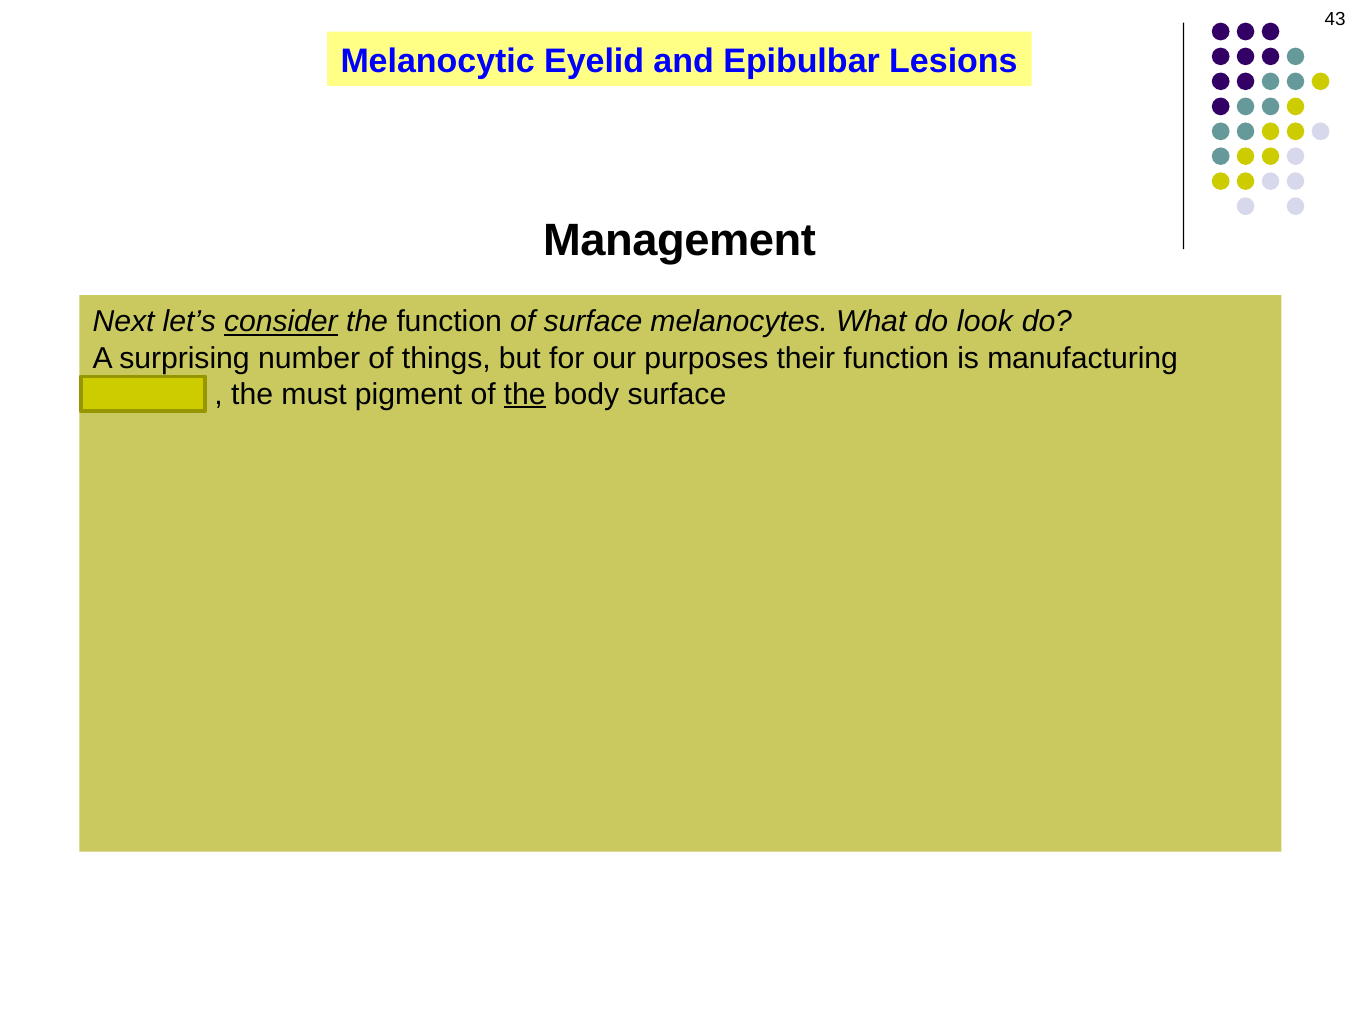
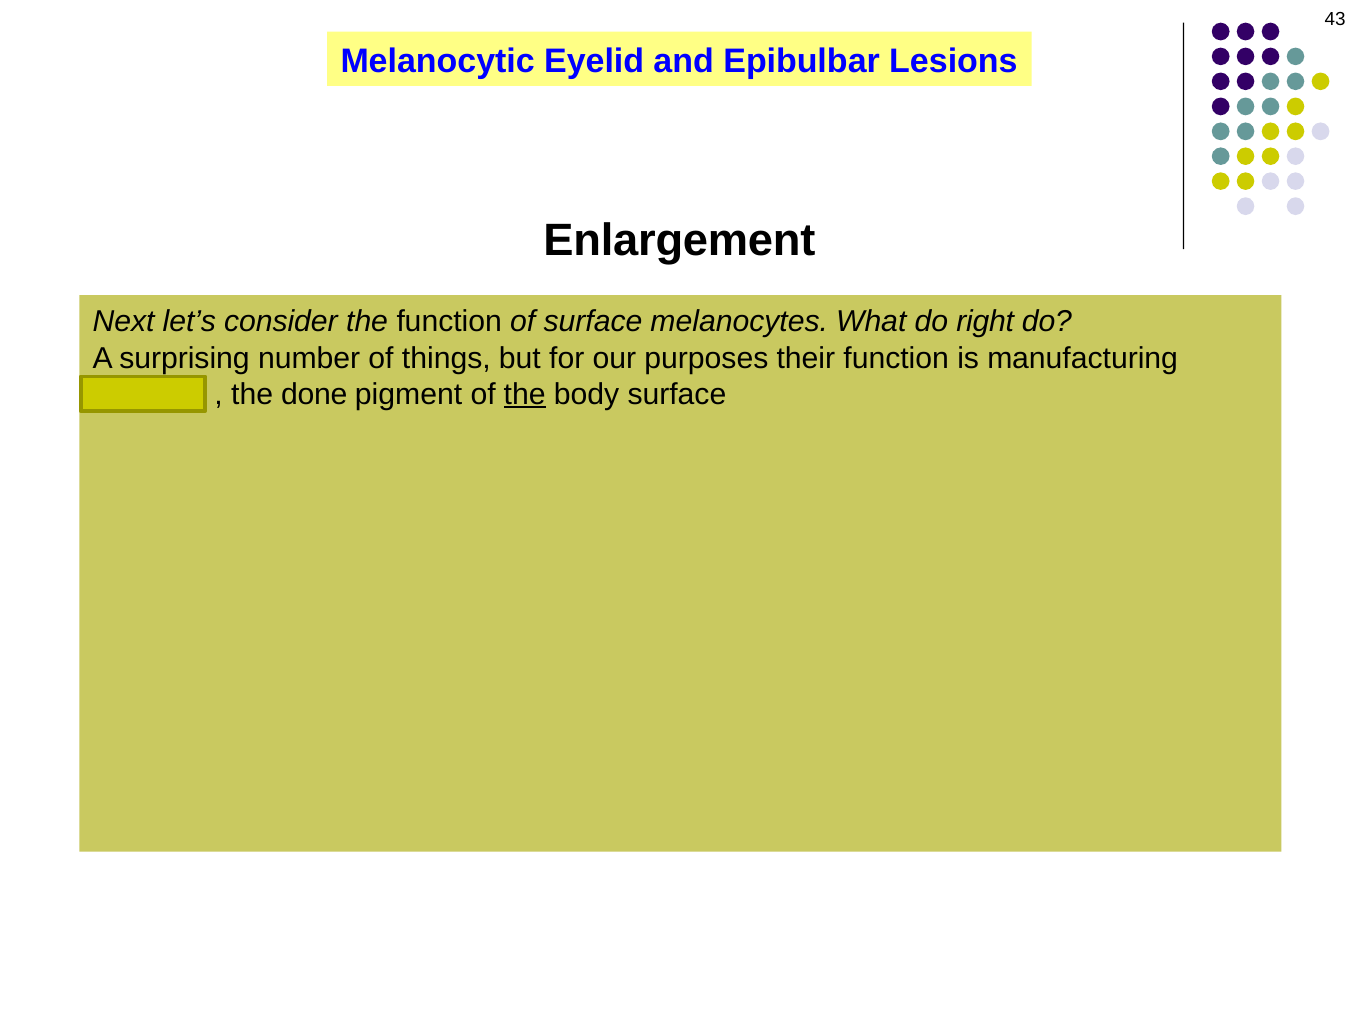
Management: Management -> Enlargement (679, 241)
consider underline: present -> none (281, 322)
look: look -> right (985, 322)
must: must -> done (314, 394)
